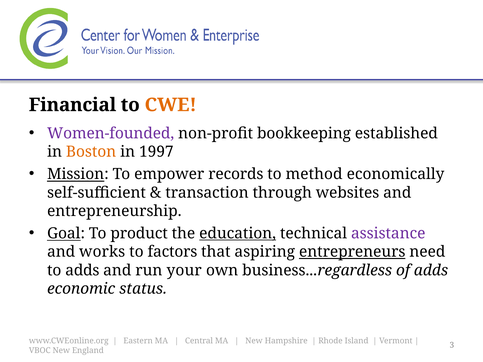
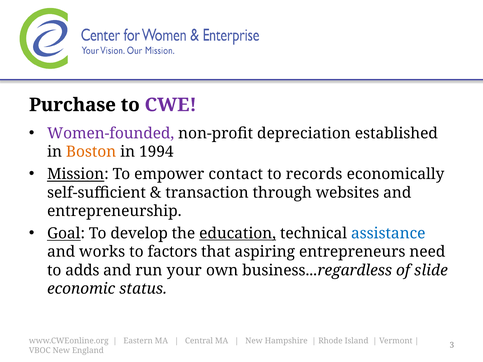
Financial: Financial -> Purchase (72, 105)
CWE colour: orange -> purple (171, 105)
bookkeeping: bookkeeping -> depreciation (304, 133)
1997: 1997 -> 1994 (156, 152)
records: records -> contact (236, 174)
method: method -> records (314, 174)
product: product -> develop (139, 234)
assistance colour: purple -> blue (388, 234)
entrepreneurs underline: present -> none (352, 252)
of adds: adds -> slide (431, 271)
